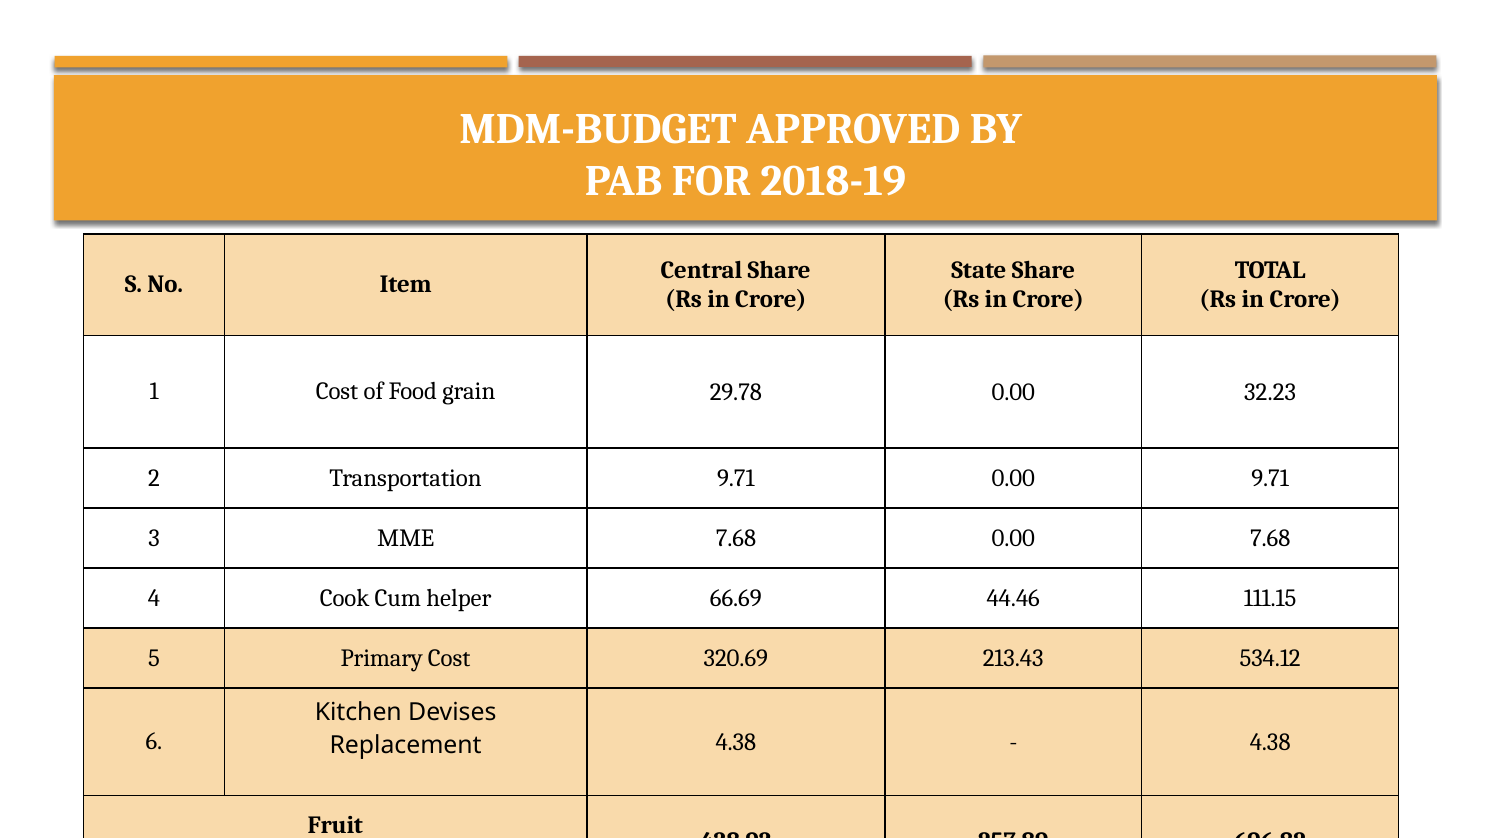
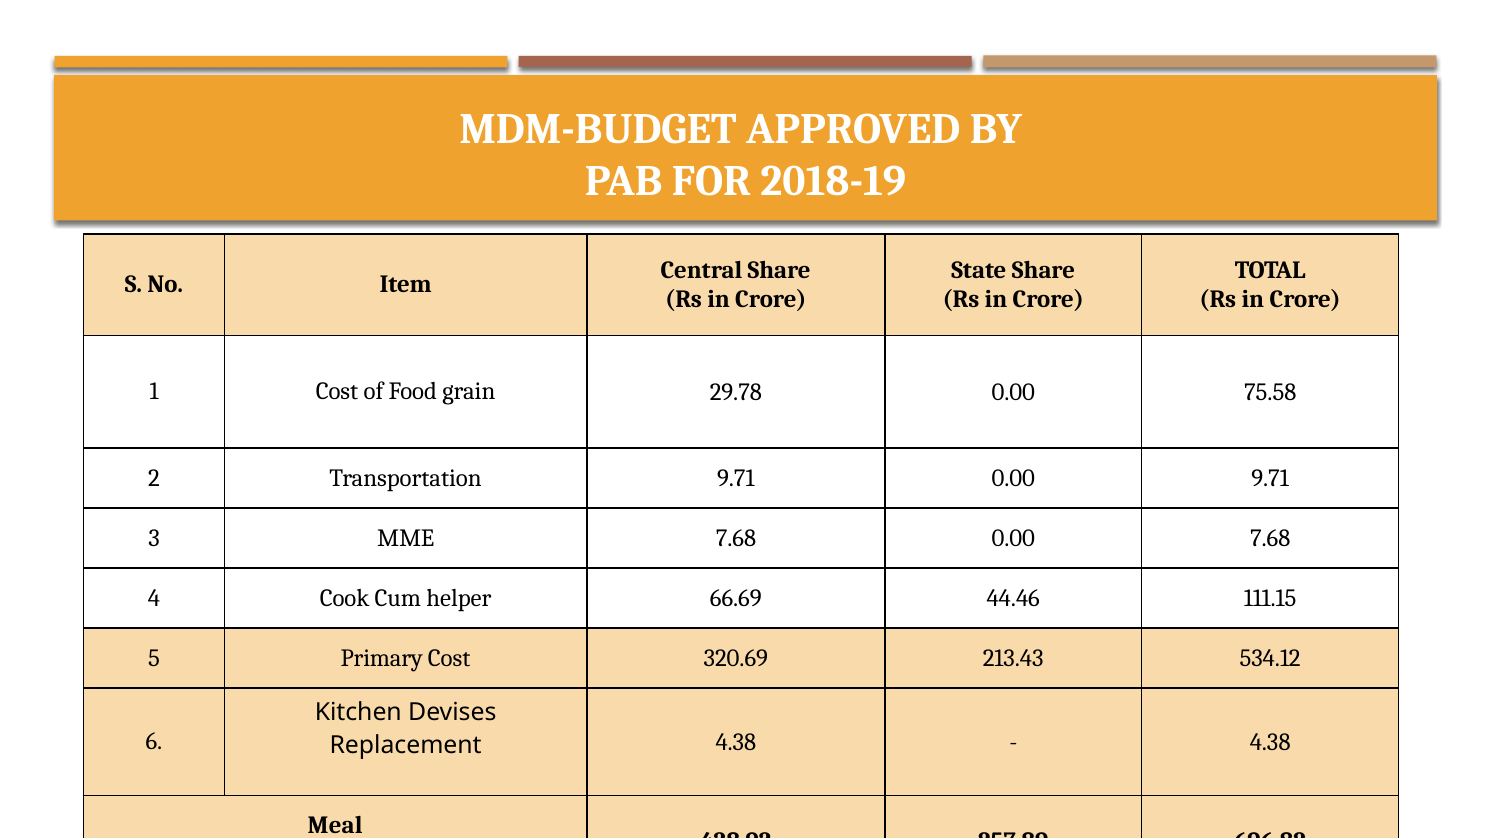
32.23: 32.23 -> 75.58 (1270, 392)
Fruit: Fruit -> Meal (335, 826)
